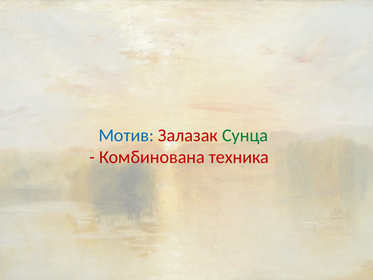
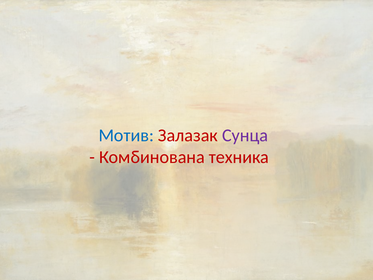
Сунца colour: green -> purple (245, 135)
